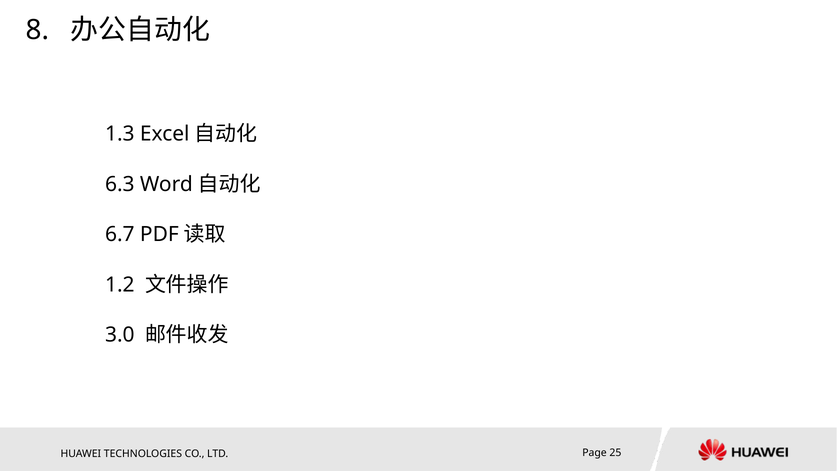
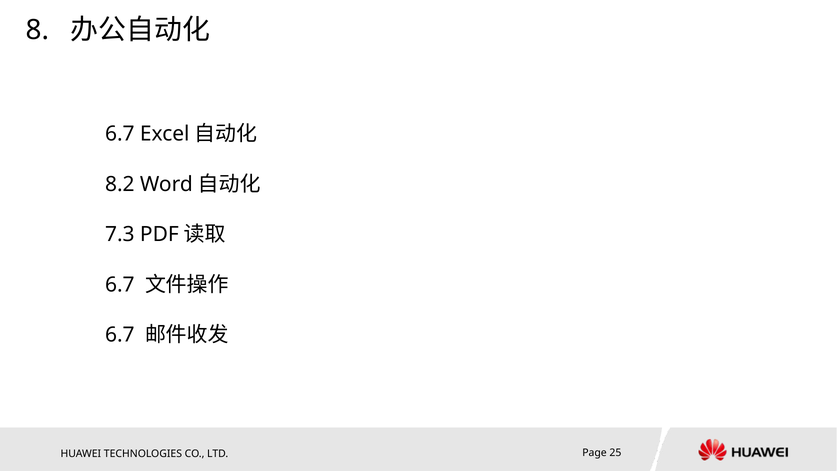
1.3: 1.3 -> 6.7 (120, 134)
6.3: 6.3 -> 8.2 (120, 184)
6.7: 6.7 -> 7.3 (120, 234)
1.2: 1.2 -> 6.7 (120, 285)
3.0: 3.0 -> 6.7 (120, 335)
